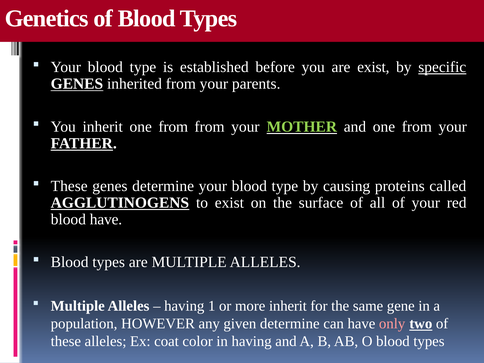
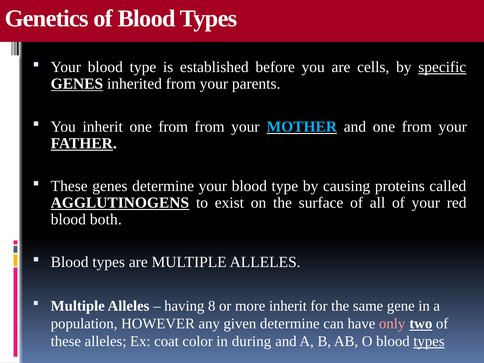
are exist: exist -> cells (373, 67)
MOTHER colour: light green -> light blue (302, 127)
blood have: have -> both (106, 219)
1: 1 -> 8 (212, 306)
in having: having -> during (252, 341)
types underline: none -> present (429, 341)
